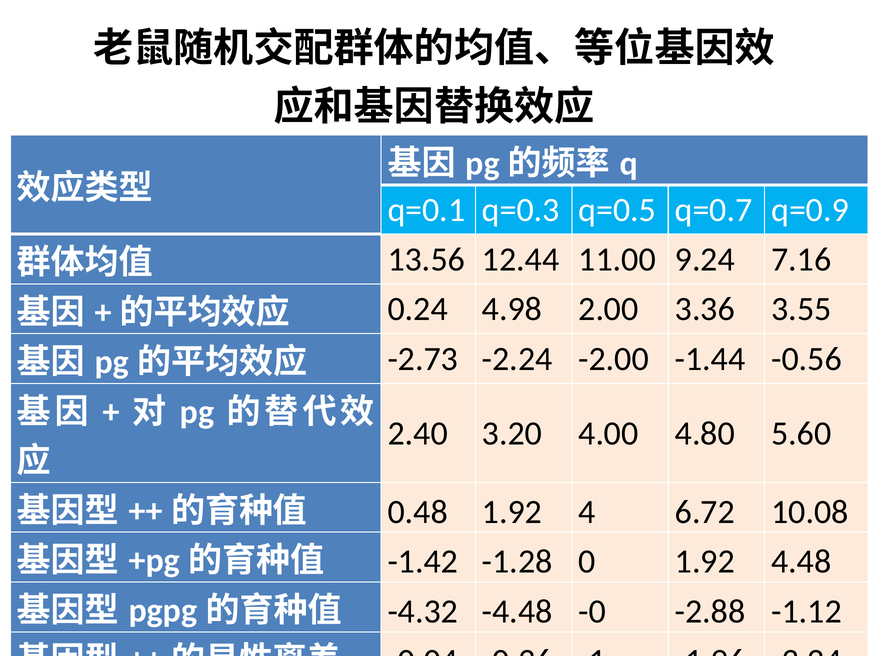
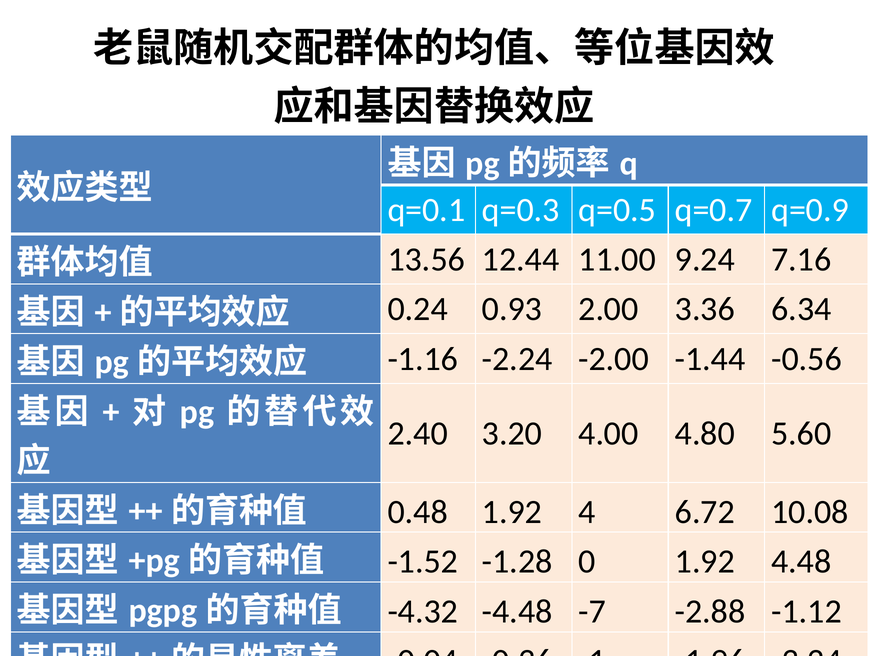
4.98: 4.98 -> 0.93 (512, 309)
3.55: 3.55 -> 6.34 (801, 309)
-2.73: -2.73 -> -1.16 (423, 359)
-1.42: -1.42 -> -1.52 (423, 562)
-0: -0 -> -7 (592, 612)
